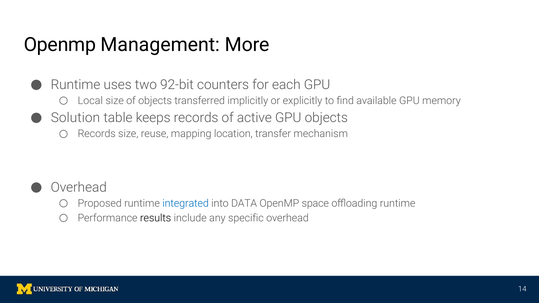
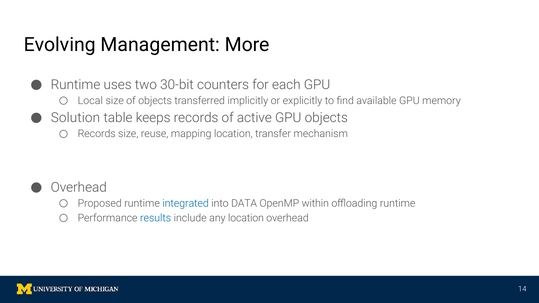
Openmp: Openmp -> Evolving (60, 45)
92-bit: 92-bit -> 30-bit (177, 85)
space: space -> within (315, 204)
results colour: black -> blue (156, 218)
any specific: specific -> location (246, 218)
